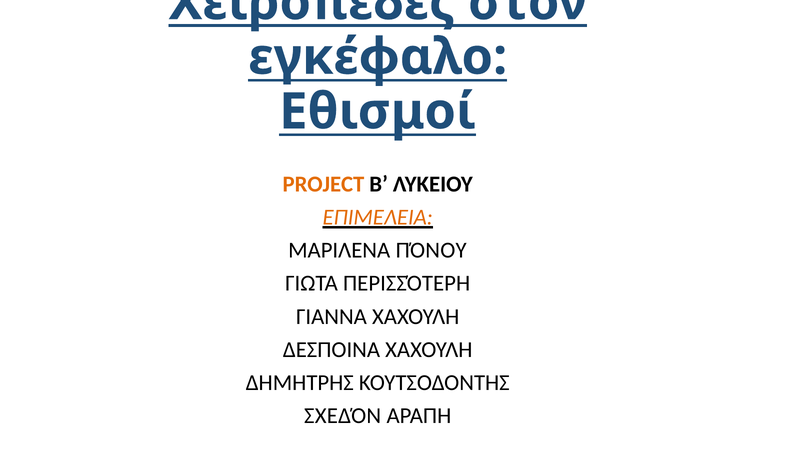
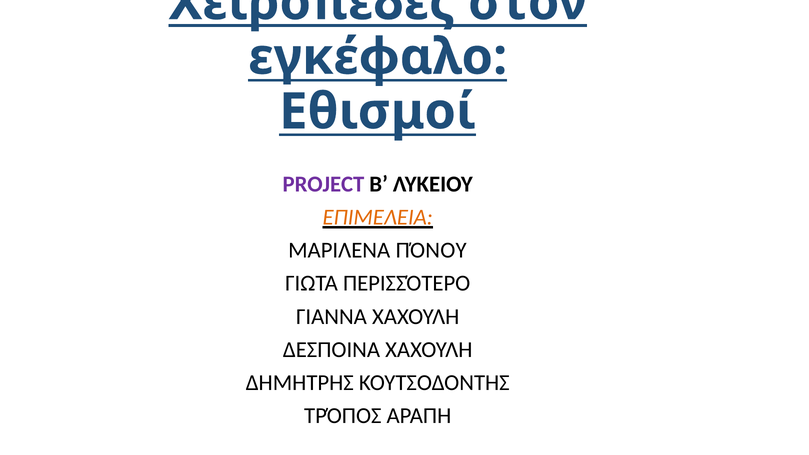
PROJECT colour: orange -> purple (323, 184)
ΠΕΡΙΣΣΌΤΕΡΗ: ΠΕΡΙΣΣΌΤΕΡΗ -> ΠΕΡΙΣΣΌΤΕΡΟ (407, 284)
ΣΧΕΔΌΝ: ΣΧΕΔΌΝ -> ΤΡΌΠΟΣ (343, 416)
